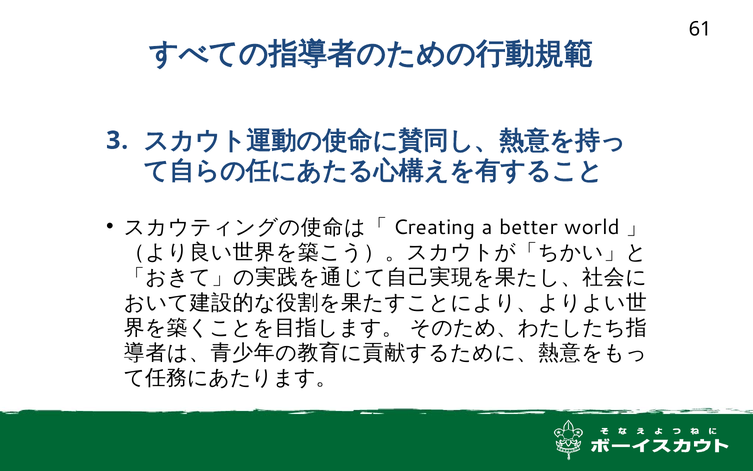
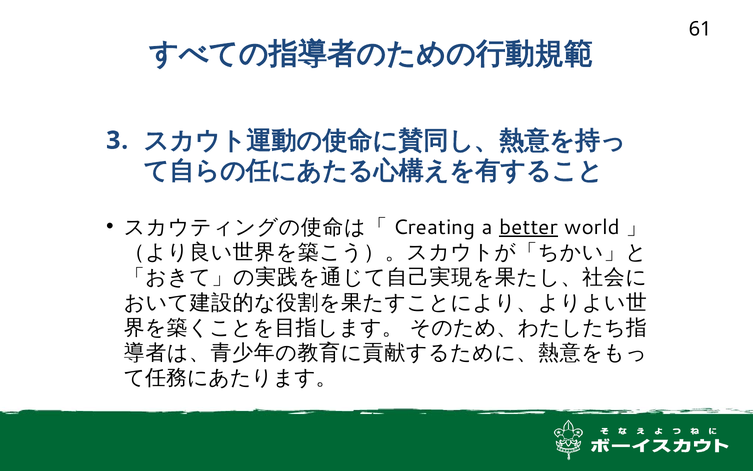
better underline: none -> present (529, 227)
